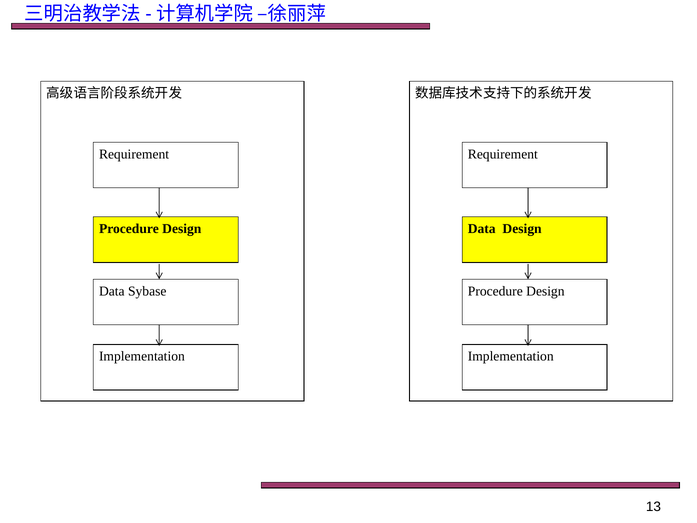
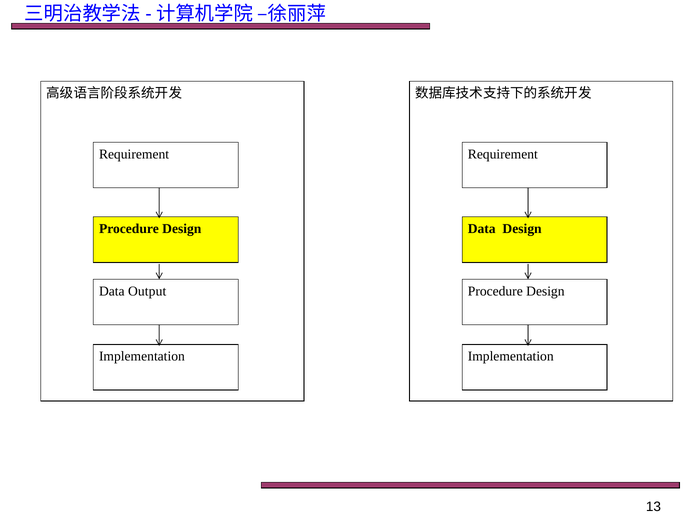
Sybase: Sybase -> Output (147, 291)
